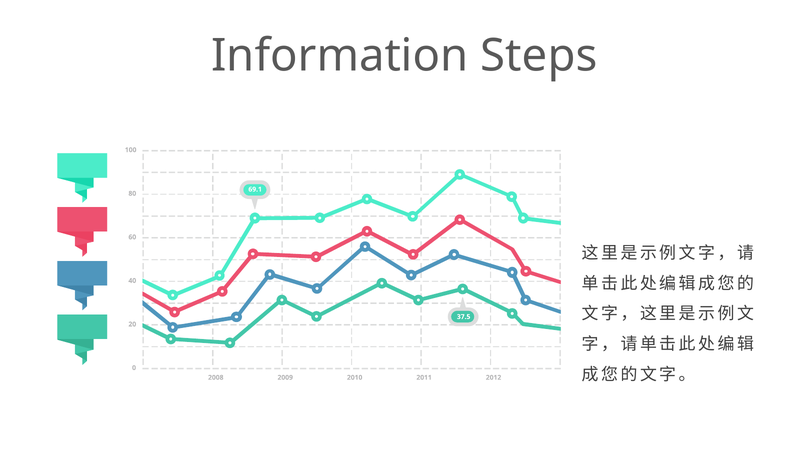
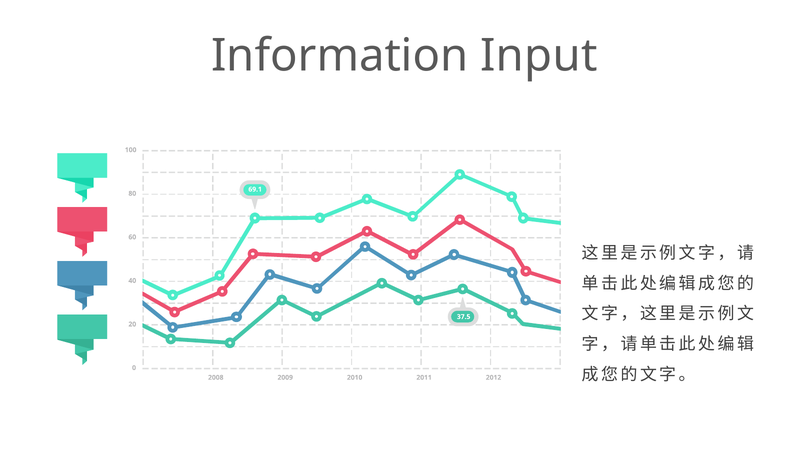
Steps: Steps -> Input (539, 56)
